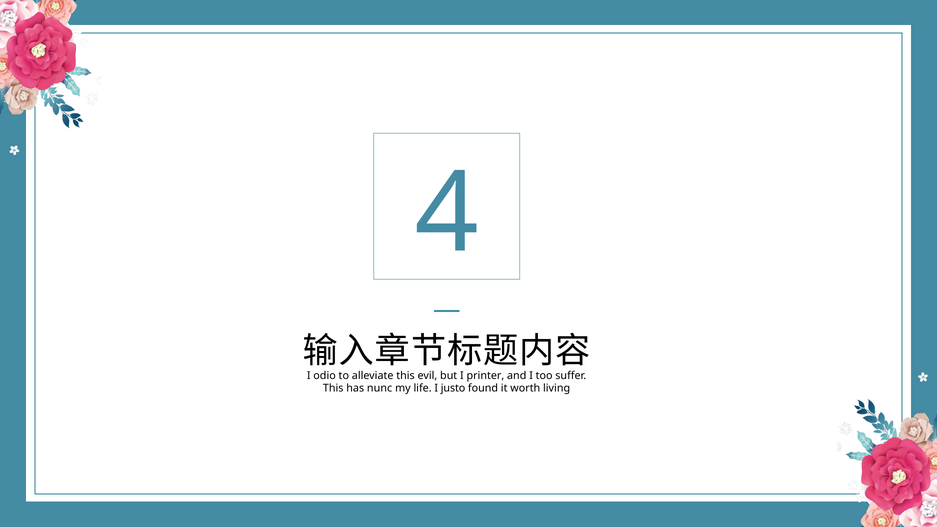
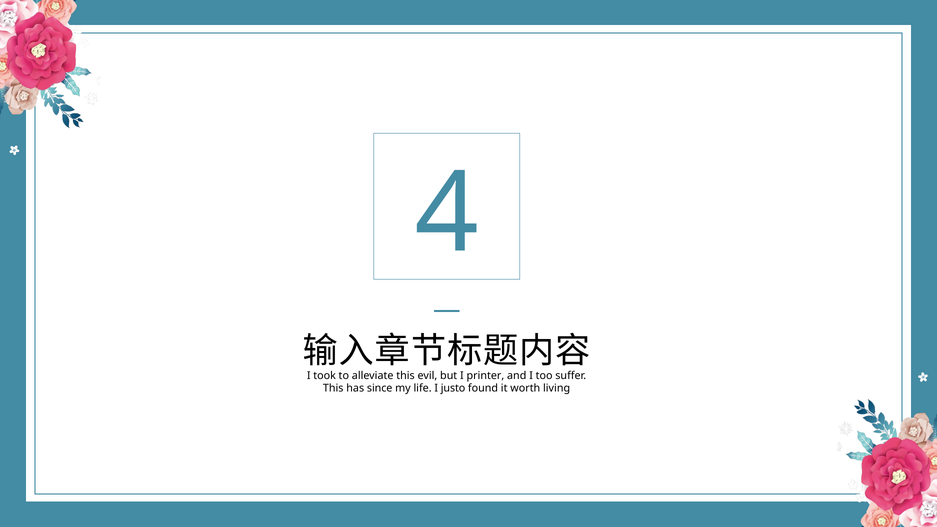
odio: odio -> took (325, 376)
nunc: nunc -> since (380, 388)
